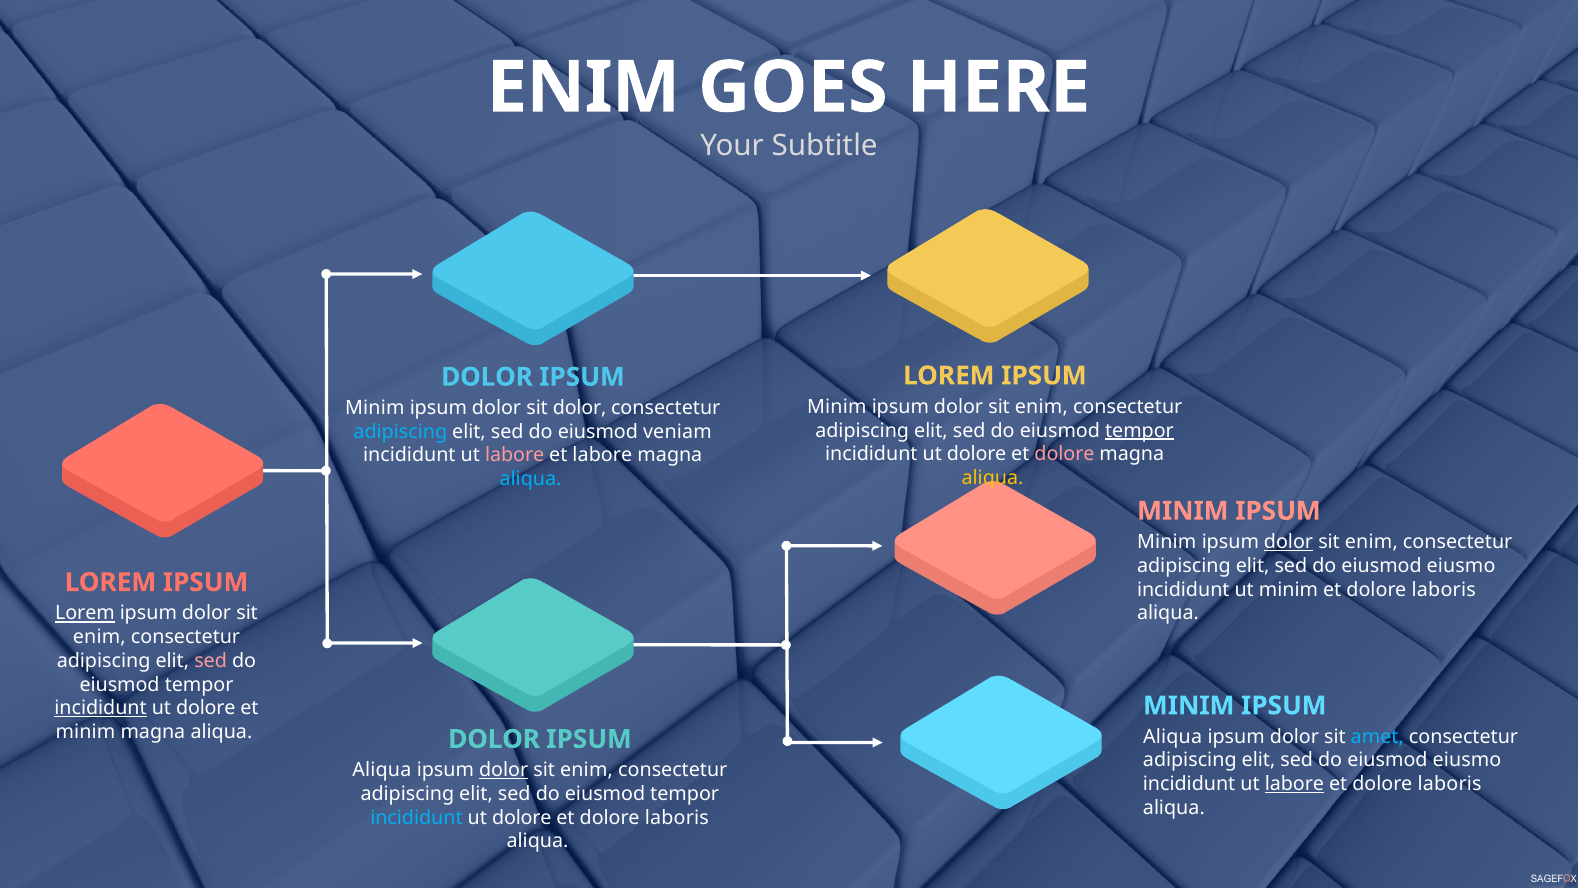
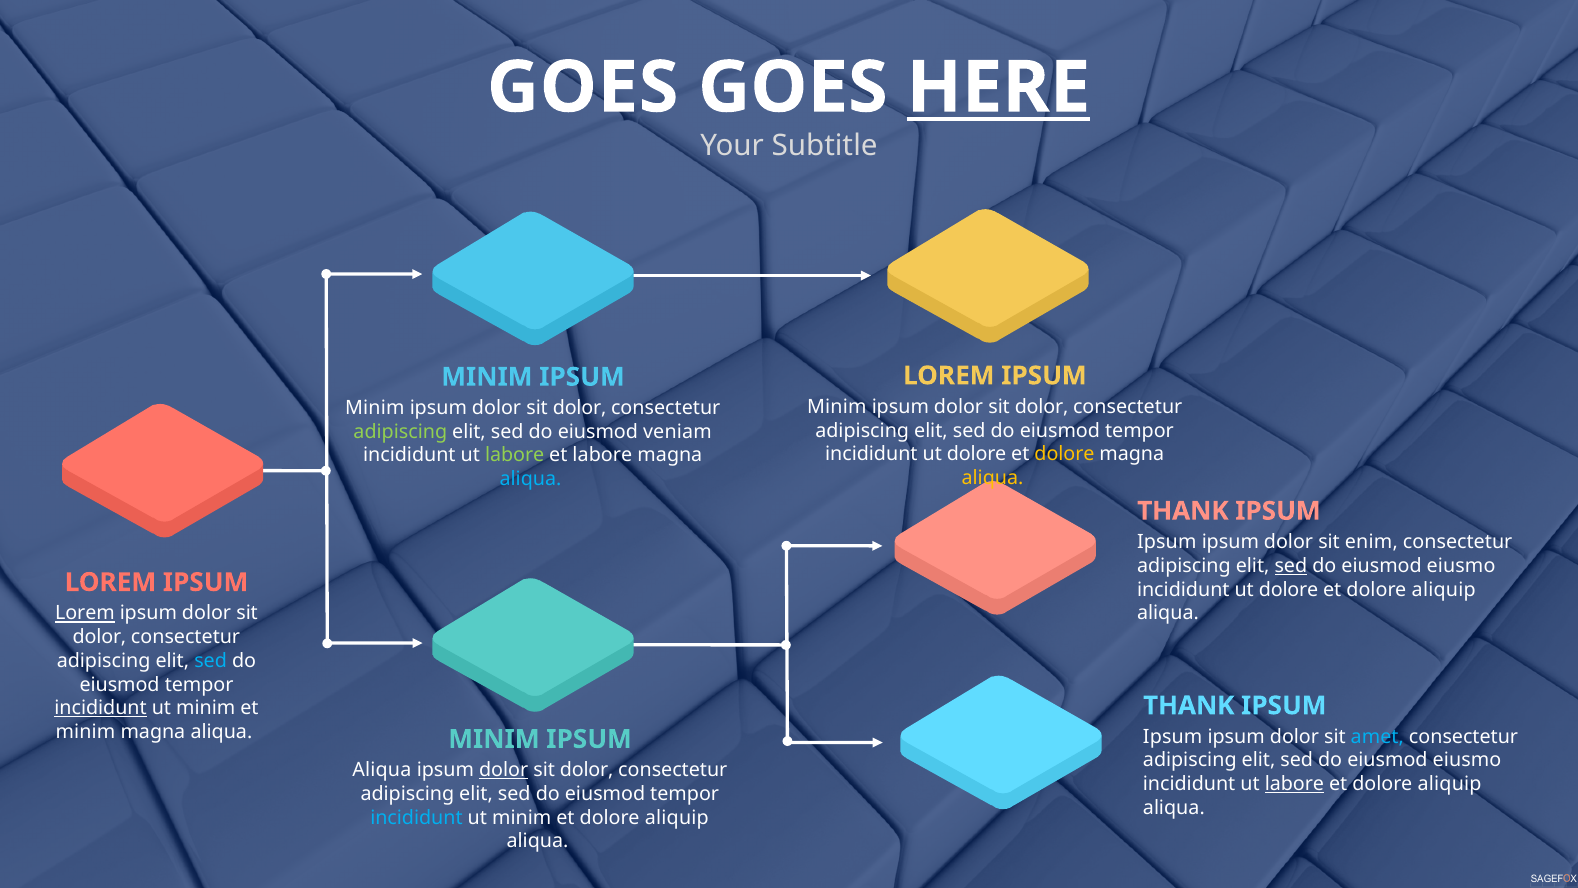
ENIM: ENIM -> GOES (583, 88)
HERE underline: none -> present (998, 88)
DOLOR: DOLOR -> MINIM (487, 377)
enim: enim -> dolor (1042, 407)
tempor underline: present -> none (1139, 430)
adipiscing colour: light blue -> light green (400, 432)
dolore colour: pink -> yellow (1064, 454)
labore colour: pink -> light green (515, 455)
MINIM: MINIM -> THANK (1183, 511)
Minim: Minim -> Ipsum (1167, 542)
dolor underline: present -> none (1289, 542)
sed underline: none -> present (1291, 566)
minim: minim -> dolore (1289, 589)
laboris: laboris -> aliquip (1444, 589)
enim: enim -> dolor (99, 637)
sed colour: pink -> light blue (211, 661)
MINIM: MINIM -> THANK (1189, 705)
dolore: dolore -> minim (206, 708)
Aliqua: Aliqua -> Ipsum (1173, 736)
DOLOR: DOLOR -> MINIM (494, 739)
enim: enim -> dolor (587, 770)
laboris: laboris -> aliquip (1450, 784)
dolore: dolore -> minim (522, 817)
laboris: laboris -> aliquip (677, 817)
